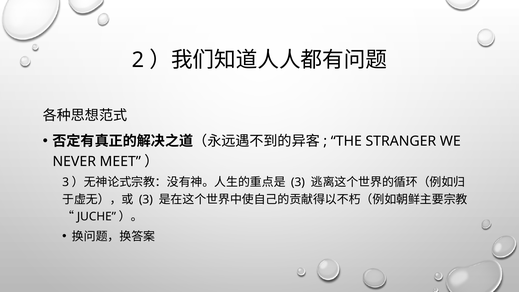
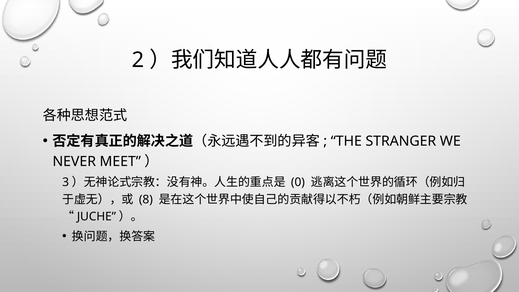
3: 3 -> 0 (298, 182)
3: 3 -> 8 (146, 199)
